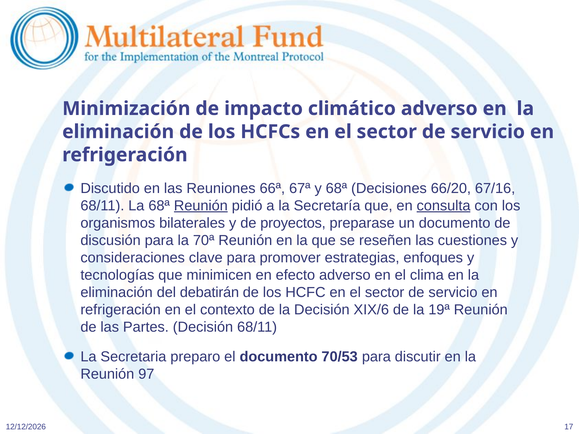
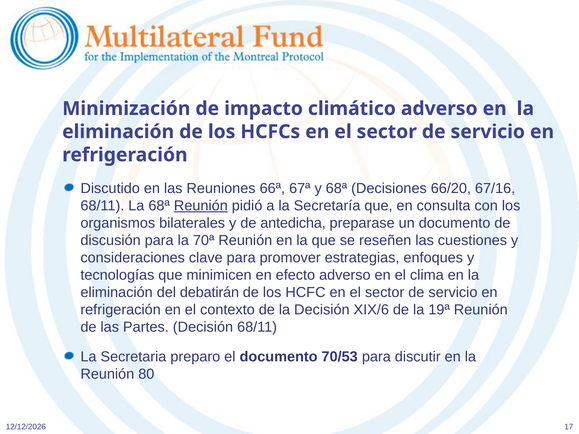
consulta underline: present -> none (444, 206)
proyectos: proyectos -> antedicha (293, 223)
97: 97 -> 80 (146, 374)
